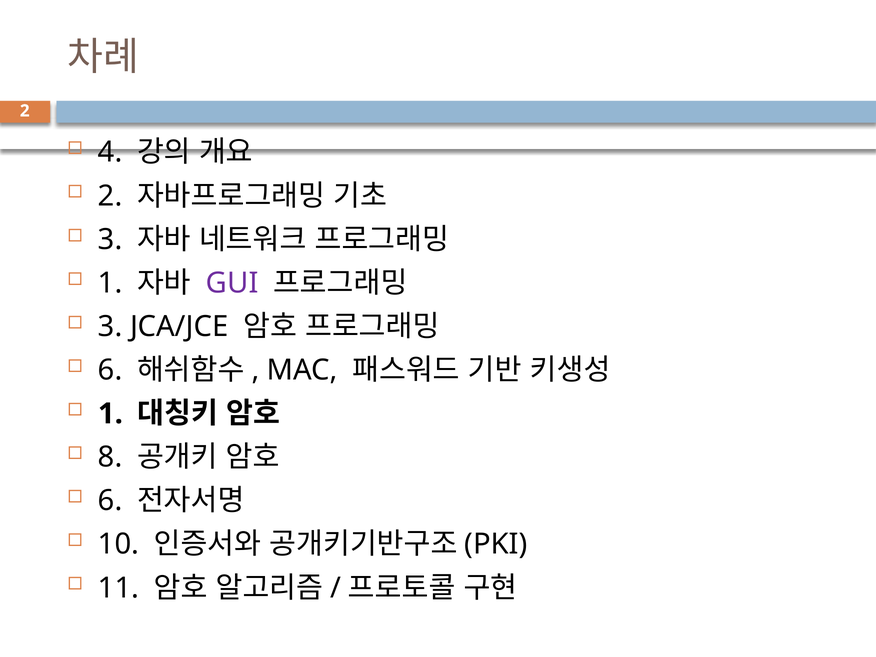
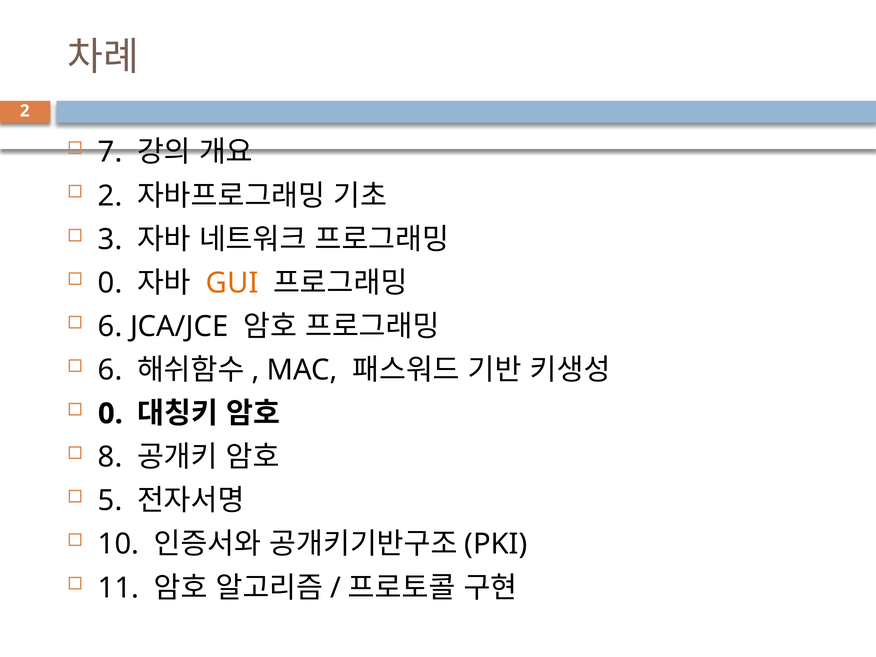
4: 4 -> 7 (110, 152)
1: 1 -> 0 (110, 283)
GUI colour: purple -> orange (232, 283)
3: 3 -> 6 (110, 327)
1: 1 -> 0 (110, 414)
6: 6 -> 5 (110, 501)
